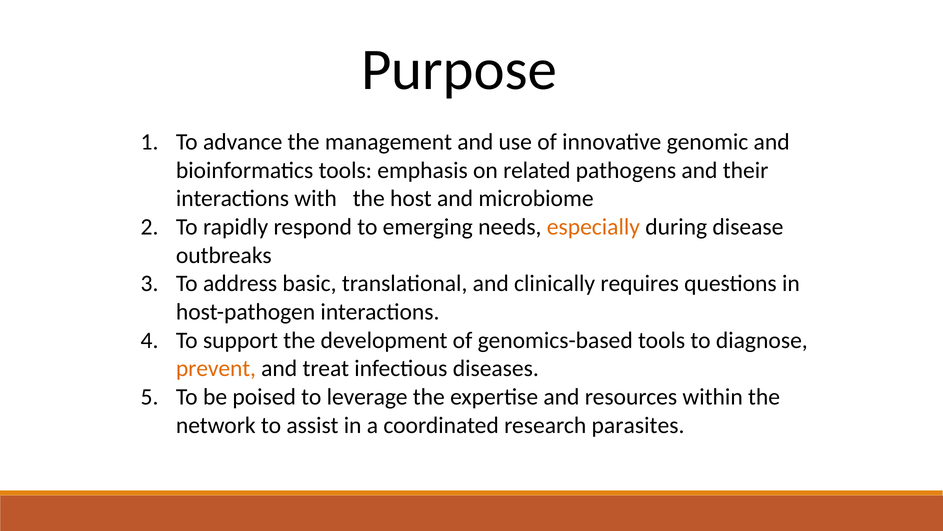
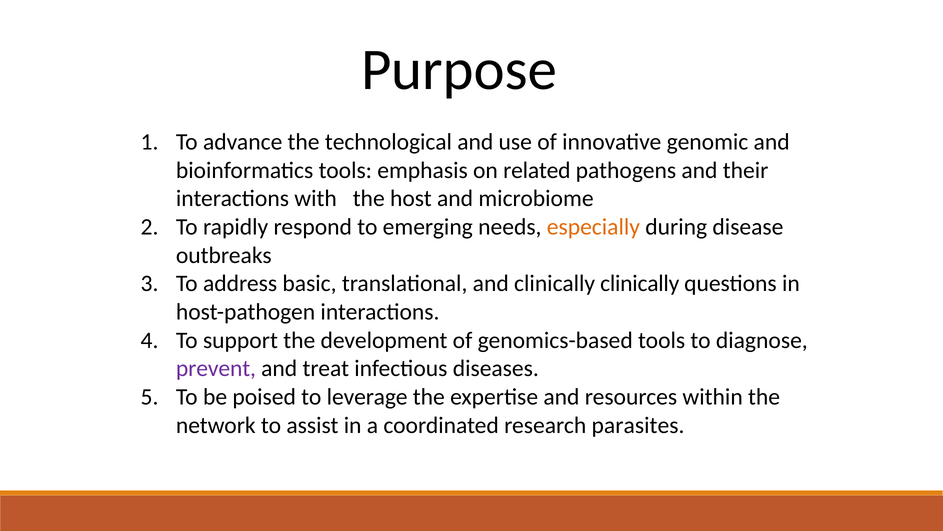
management: management -> technological (388, 142)
clinically requires: requires -> clinically (640, 283)
prevent colour: orange -> purple (216, 368)
